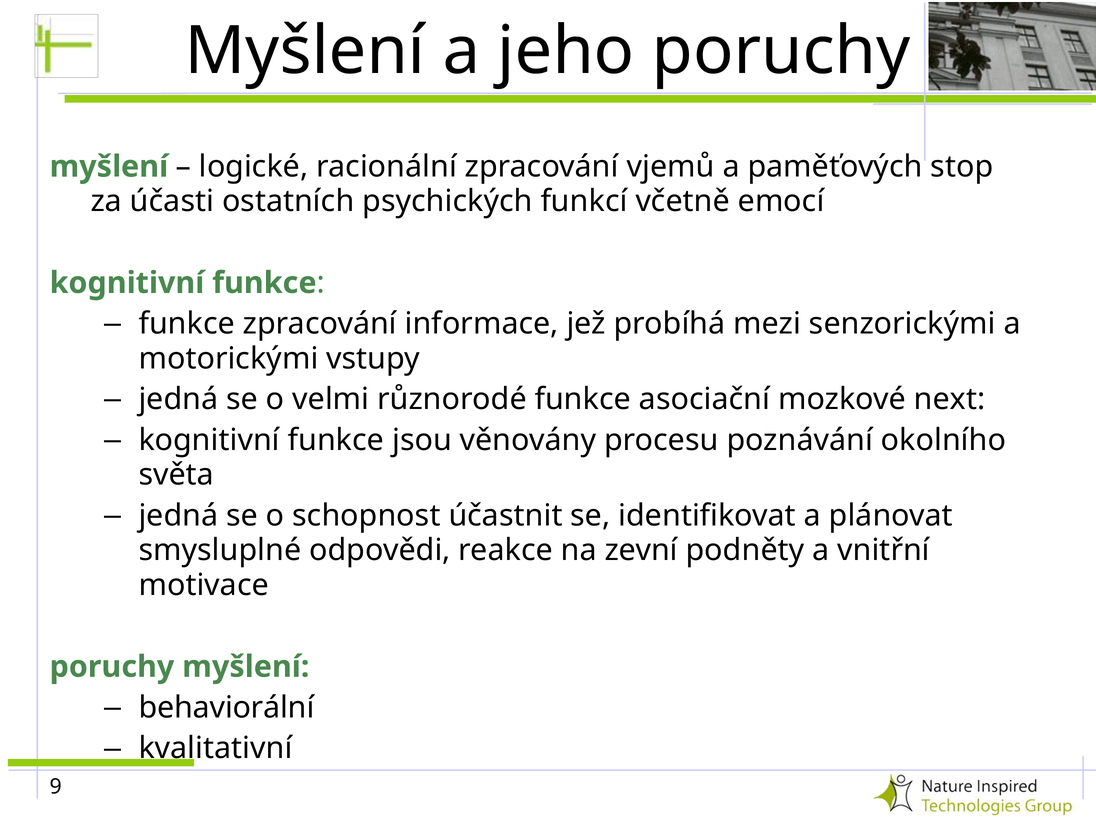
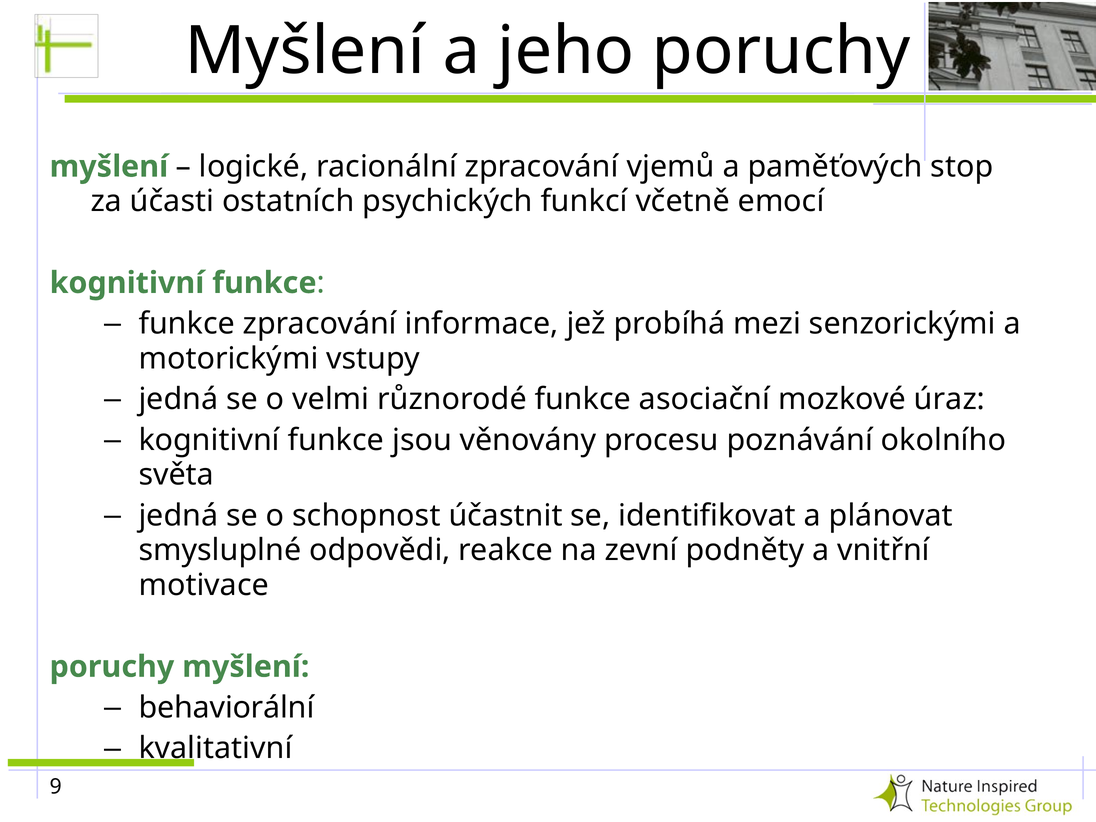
next: next -> úraz (949, 399)
